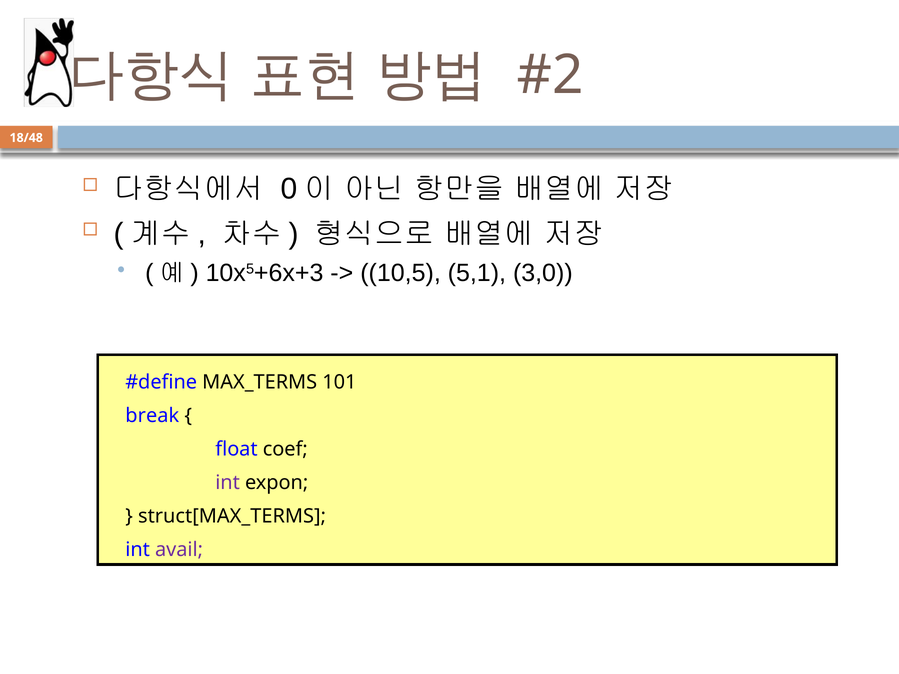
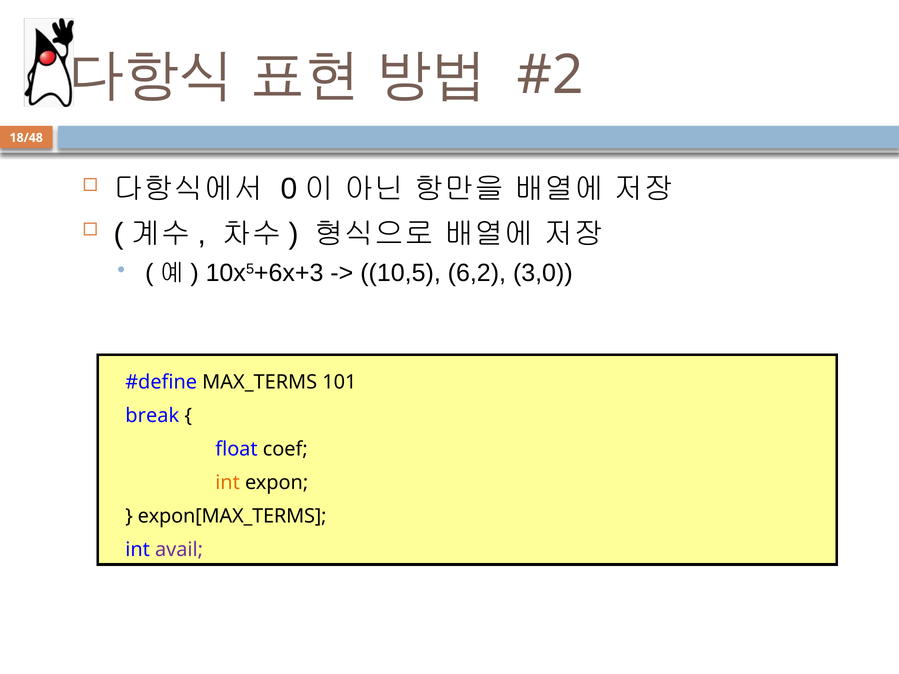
5,1: 5,1 -> 6,2 (477, 273)
int colour: purple -> orange (228, 483)
struct[MAX_TERMS: struct[MAX_TERMS -> expon[MAX_TERMS (232, 516)
